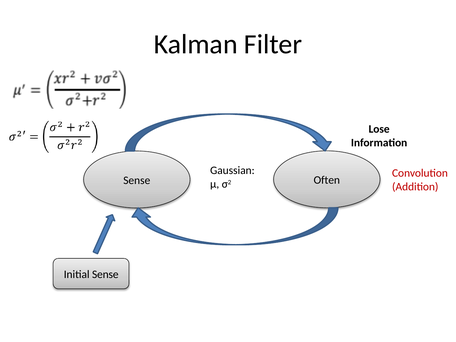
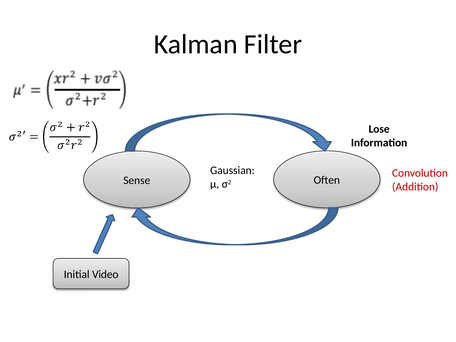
Initial Sense: Sense -> Video (105, 274)
